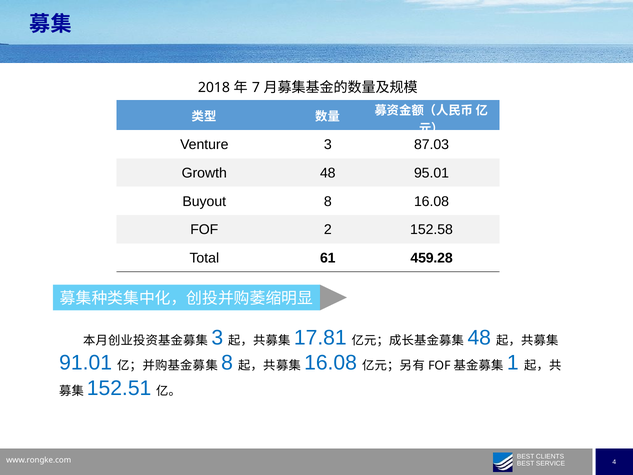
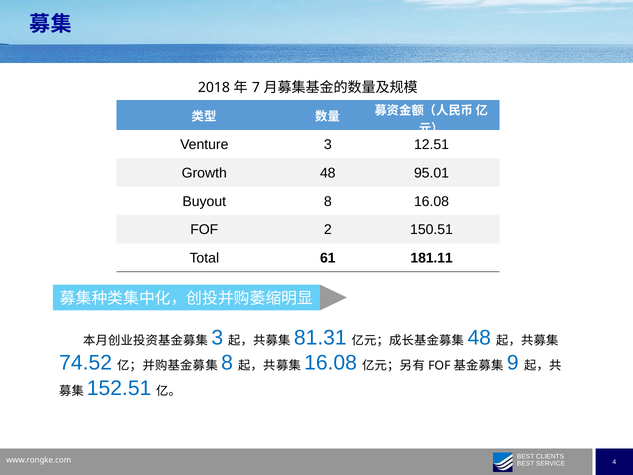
87.03: 87.03 -> 12.51 (432, 145)
152.58: 152.58 -> 150.51 (432, 230)
459.28: 459.28 -> 181.11 (432, 258)
17.81: 17.81 -> 81.31 (320, 337)
91.01: 91.01 -> 74.52 (86, 363)
1: 1 -> 9 (513, 363)
